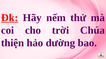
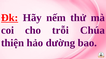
trời: trời -> trỗi (60, 31)
